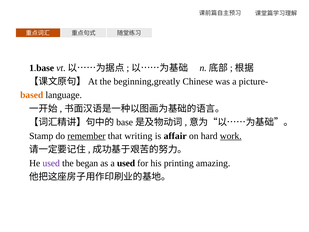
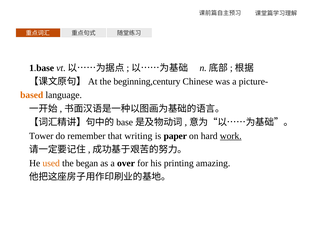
beginning,greatly: beginning,greatly -> beginning,century (147, 81)
Stamp: Stamp -> Tower (41, 136)
remember underline: present -> none (86, 136)
affair: affair -> paper (175, 136)
used colour: purple -> orange (51, 163)
a used: used -> over (126, 163)
